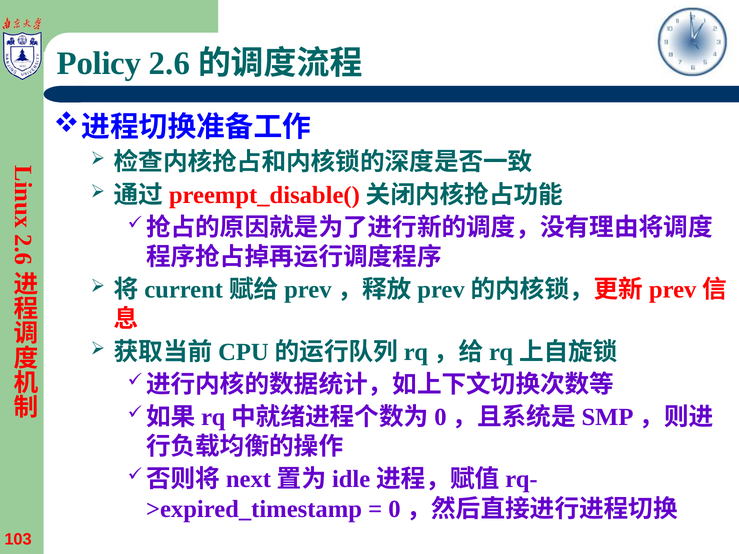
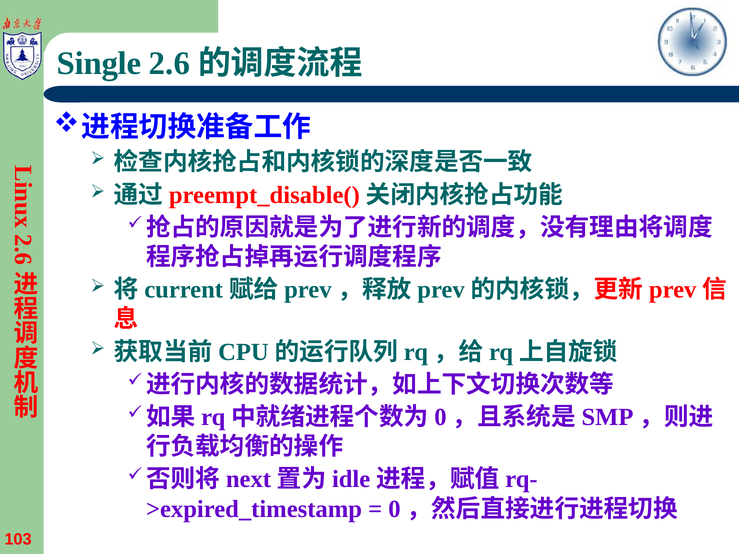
Policy: Policy -> Single (99, 63)
